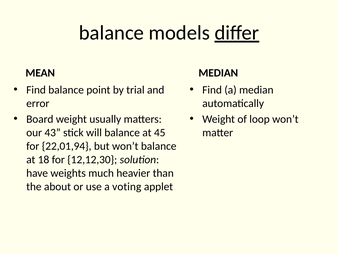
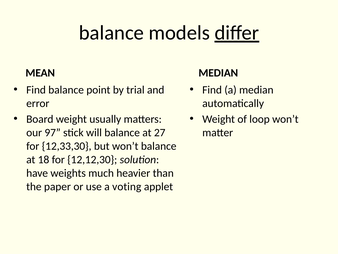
43: 43 -> 97 (53, 132)
45: 45 -> 27 (160, 132)
22,01,94: 22,01,94 -> 12,33,30 (67, 146)
about: about -> paper (57, 186)
